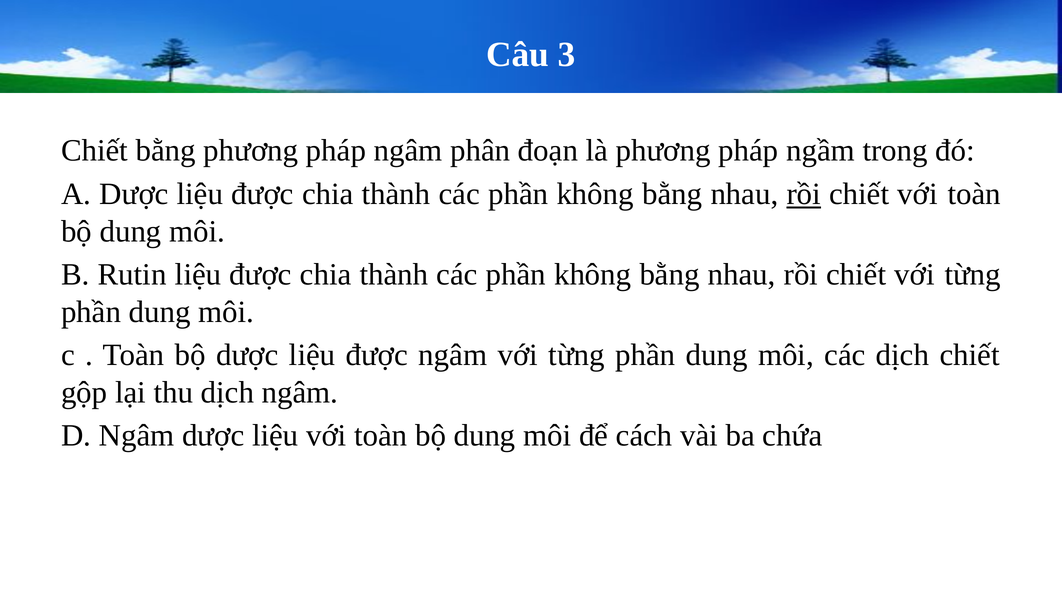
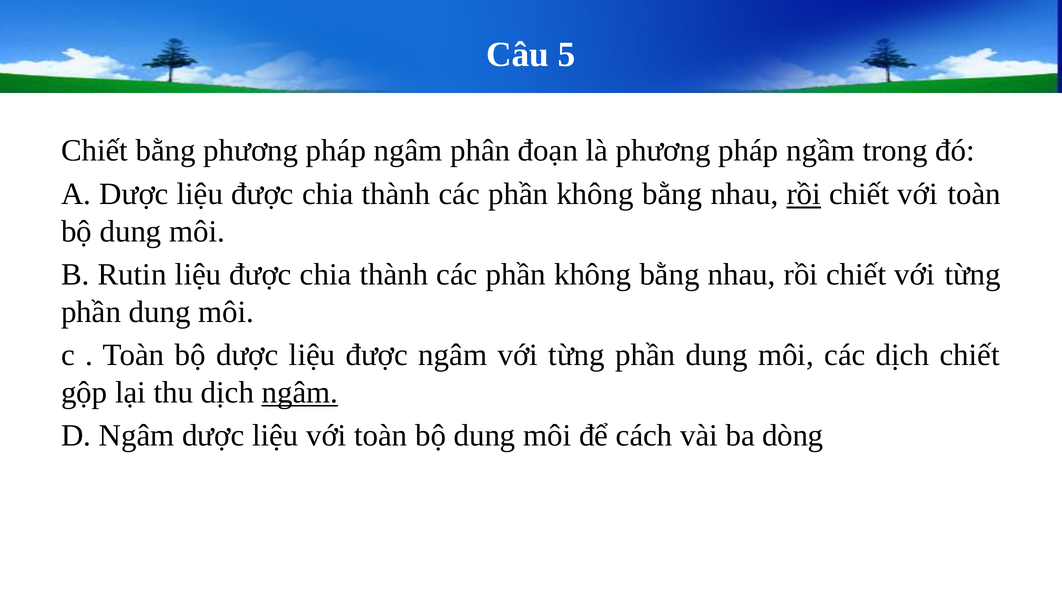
3: 3 -> 5 (567, 55)
ngâm underline: none -> present (300, 393)
chứa: chứa -> dòng (793, 436)
